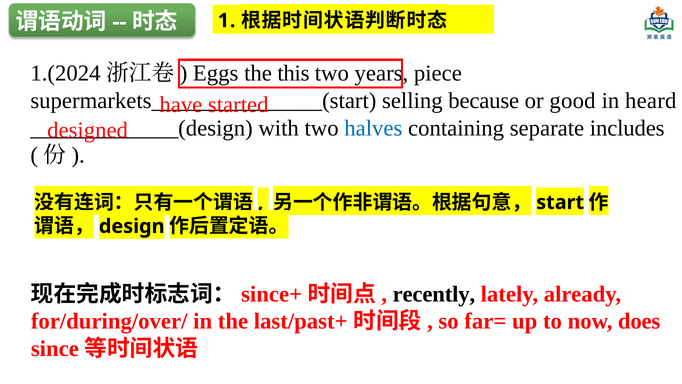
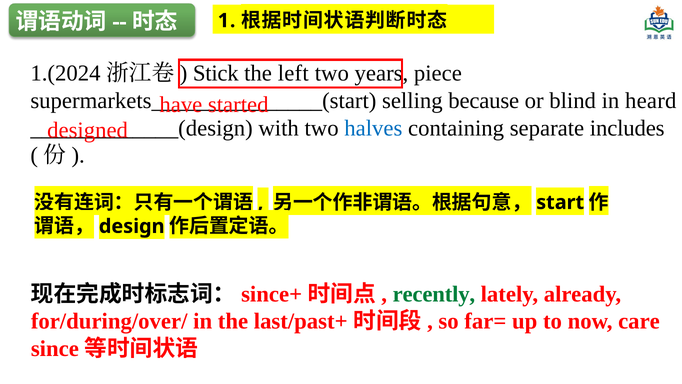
Eggs: Eggs -> Stick (216, 73)
this: this -> left (293, 73)
good: good -> blind (573, 101)
recently colour: black -> green (434, 294)
does: does -> care (639, 321)
